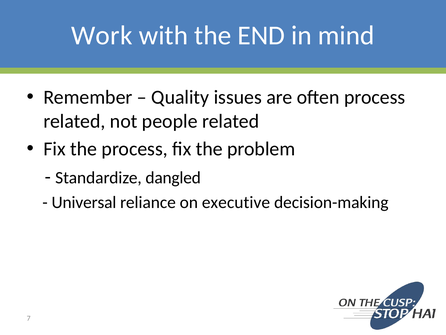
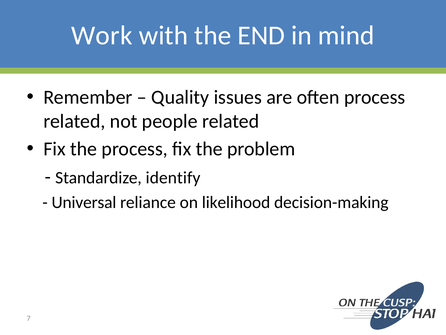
dangled: dangled -> identify (173, 177)
executive: executive -> likelihood (236, 202)
